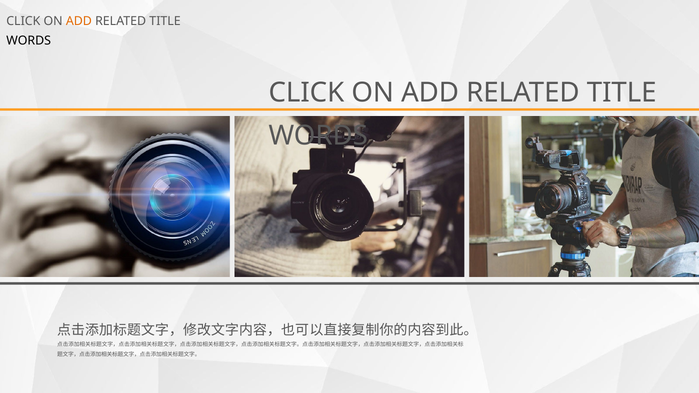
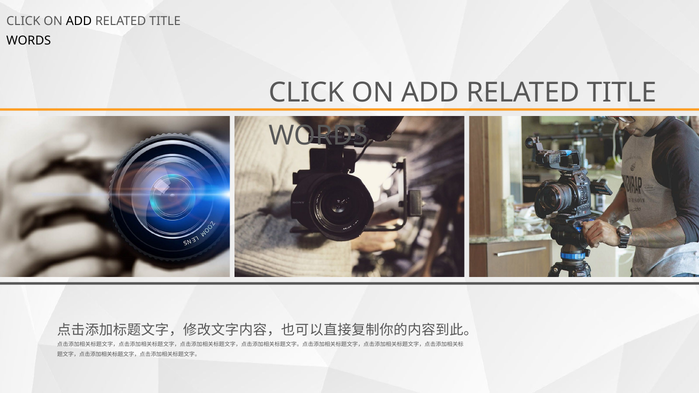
ADD colour: orange -> black (79, 21)
